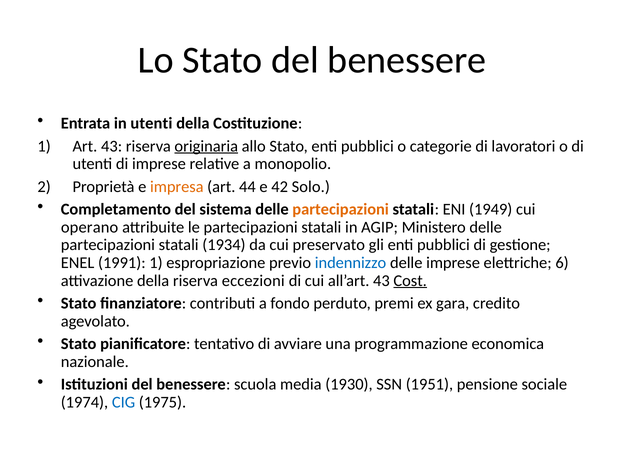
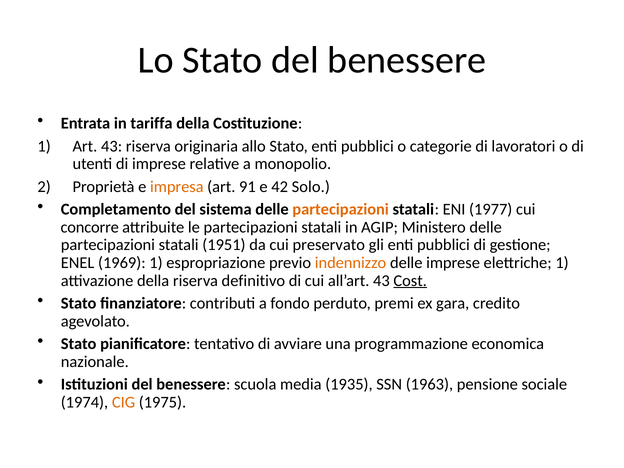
in utenti: utenti -> tariffa (151, 123)
originaria underline: present -> none (206, 146)
44: 44 -> 91 (247, 187)
1949: 1949 -> 1977 (491, 209)
operano: operano -> concorre (90, 227)
1934: 1934 -> 1951 (224, 245)
1991: 1991 -> 1969 (122, 263)
indennizzo colour: blue -> orange (351, 263)
elettriche 6: 6 -> 1 (562, 263)
eccezioni: eccezioni -> definitivo (253, 281)
1930: 1930 -> 1935 (349, 384)
1951: 1951 -> 1963 (429, 384)
CIG colour: blue -> orange (124, 402)
